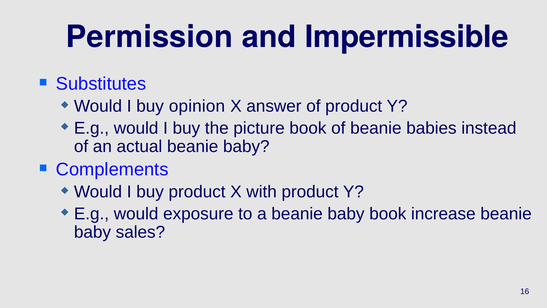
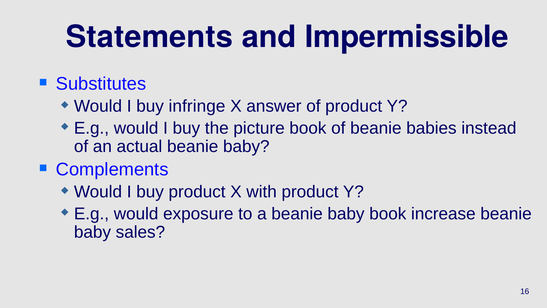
Permission: Permission -> Statements (149, 37)
opinion: opinion -> infringe (197, 106)
